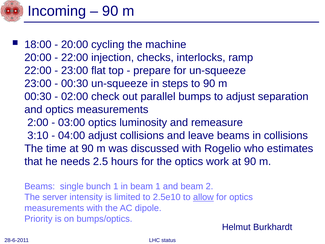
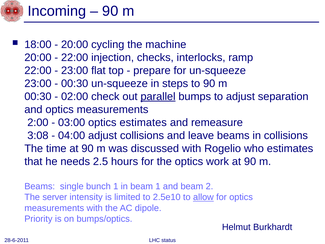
parallel underline: none -> present (158, 96)
optics luminosity: luminosity -> estimates (143, 122)
3:10: 3:10 -> 3:08 (38, 135)
